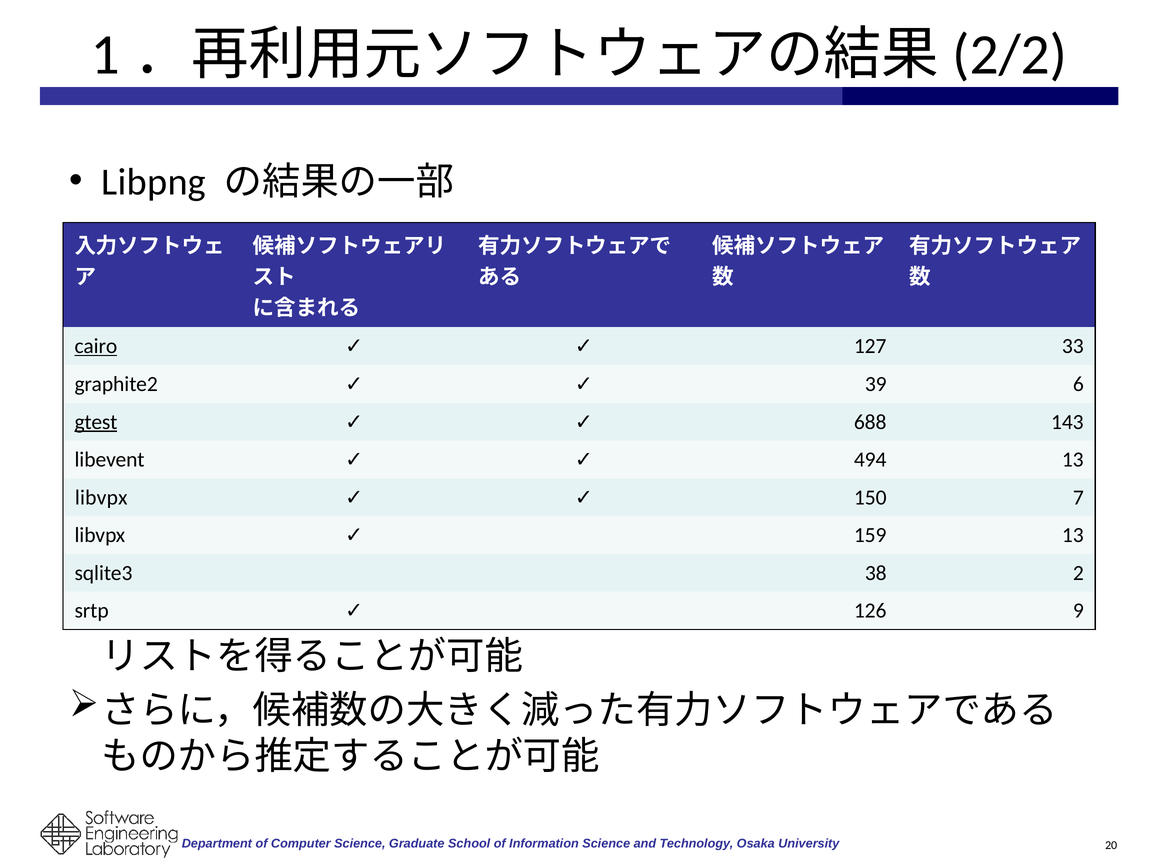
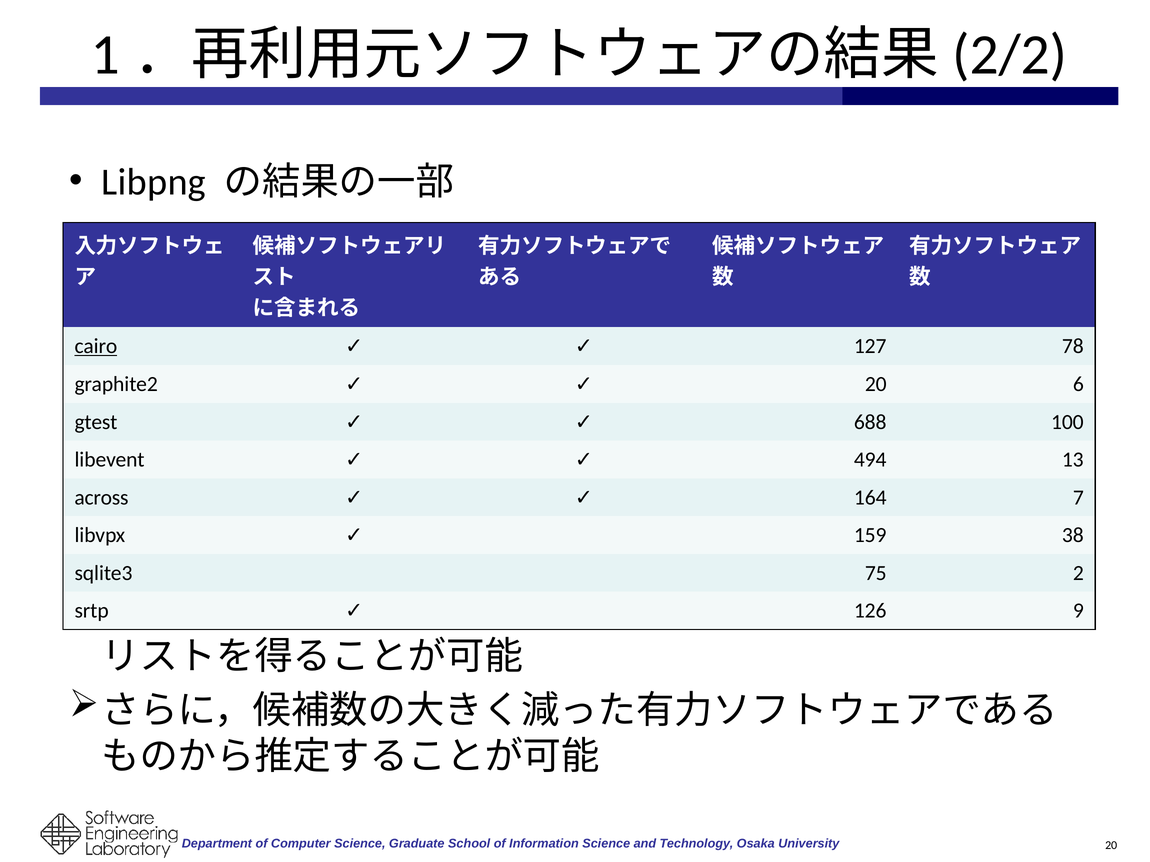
33: 33 -> 78 (1073, 347)
39: 39 -> 20 (876, 384)
gtest underline: present -> none (96, 422)
143: 143 -> 100 (1067, 422)
libvpx: libvpx -> across (101, 498)
150: 150 -> 164 (870, 498)
159 13: 13 -> 38 (1073, 536)
38: 38 -> 75 (876, 573)
